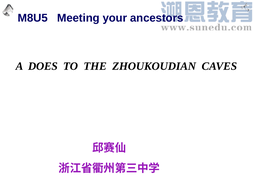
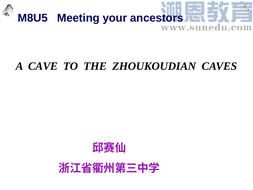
DOES: DOES -> CAVE (43, 66)
